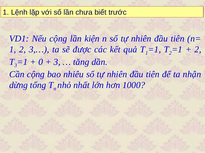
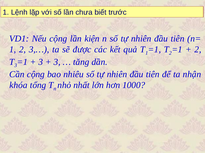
0: 0 -> 3 (41, 62)
dừng: dừng -> khóa (18, 86)
